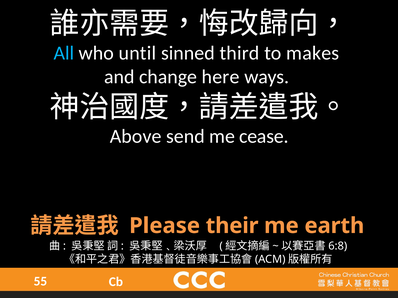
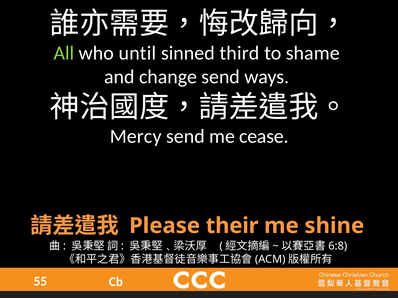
All colour: light blue -> light green (64, 53)
makes: makes -> shame (313, 53)
change here: here -> send (221, 77)
Above: Above -> Mercy (136, 137)
earth: earth -> shine (334, 226)
